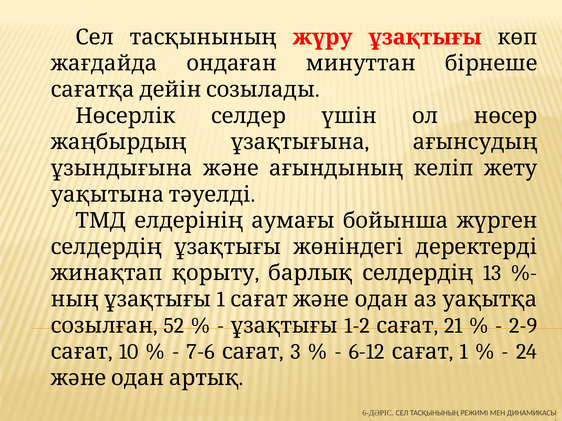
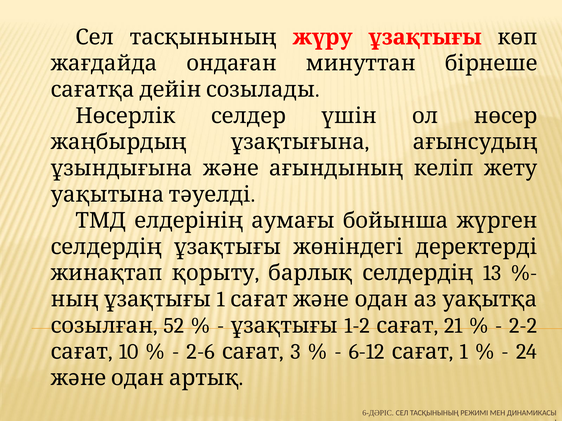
2-9: 2-9 -> 2-2 (523, 326)
7-6: 7-6 -> 2-6 (201, 352)
